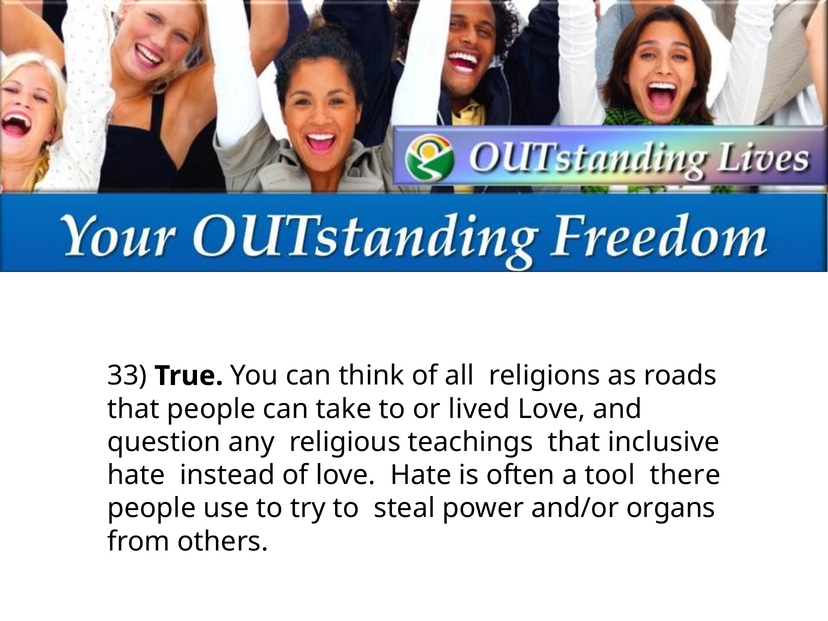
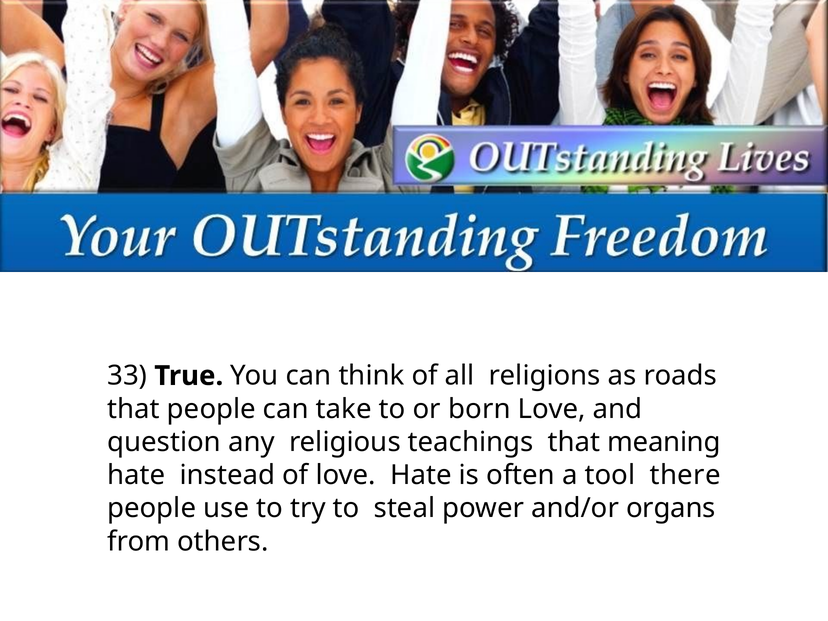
lived: lived -> born (479, 409)
inclusive: inclusive -> meaning (664, 442)
